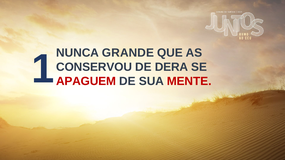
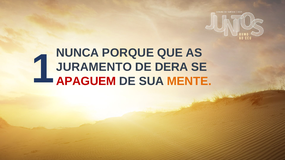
GRANDE: GRANDE -> PORQUE (128, 53)
CONSERVOU: CONSERVOU -> JURAMENTO (94, 67)
MENTE colour: red -> orange (189, 81)
